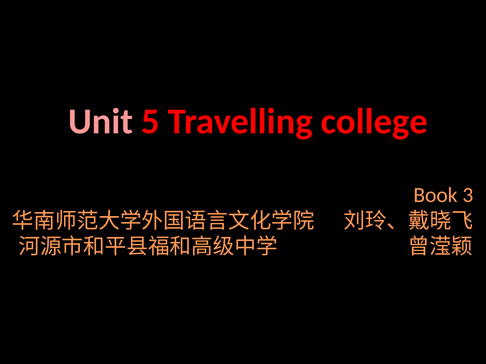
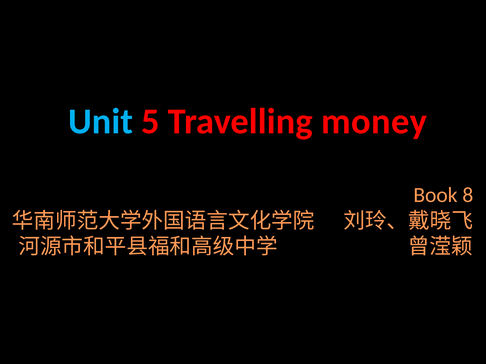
Unit colour: pink -> light blue (101, 122)
college: college -> money (374, 122)
3: 3 -> 8 (468, 195)
